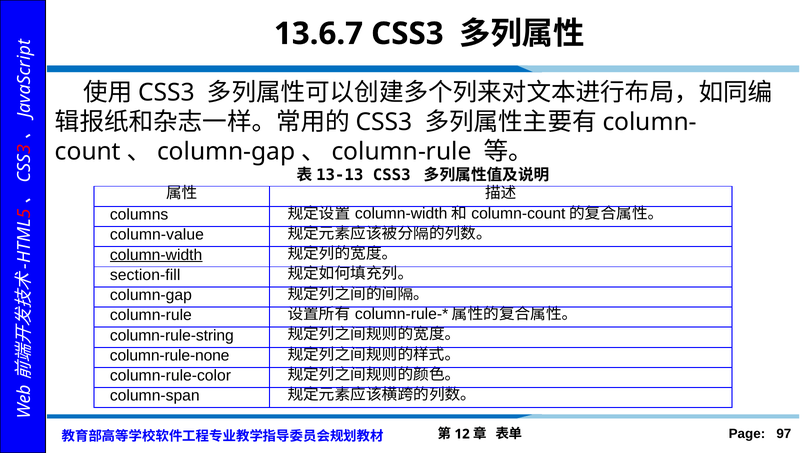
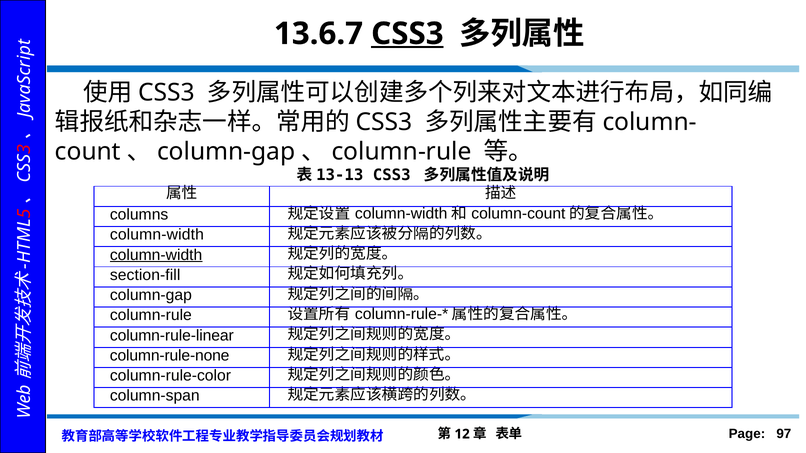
CSS3 underline: none -> present (407, 34)
column-value: column-value -> column-width (157, 235)
column-rule-string: column-rule-string -> column-rule-linear (172, 336)
